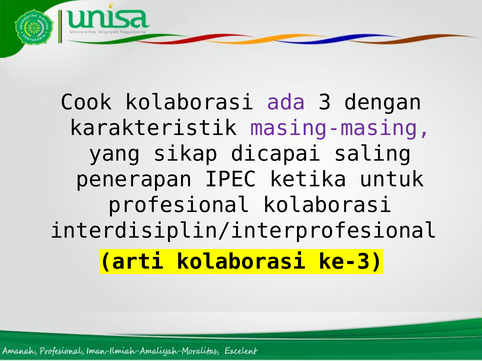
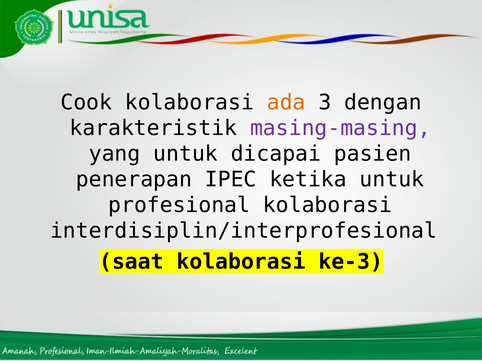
ada colour: purple -> orange (286, 103)
yang sikap: sikap -> untuk (186, 154)
saling: saling -> pasien (373, 154)
arti: arti -> saat (131, 262)
